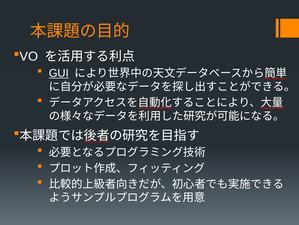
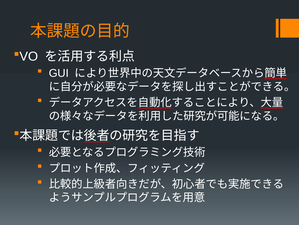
GUI underline: present -> none (59, 73)
